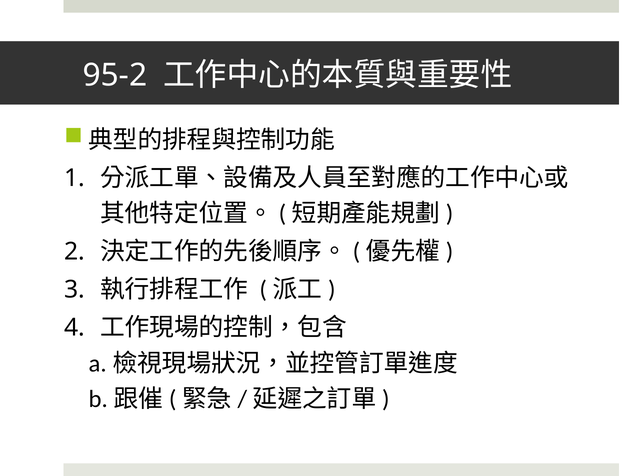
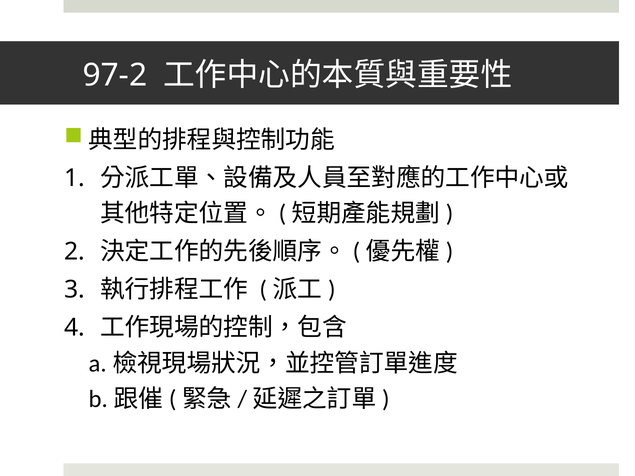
95-2: 95-2 -> 97-2 (115, 75)
